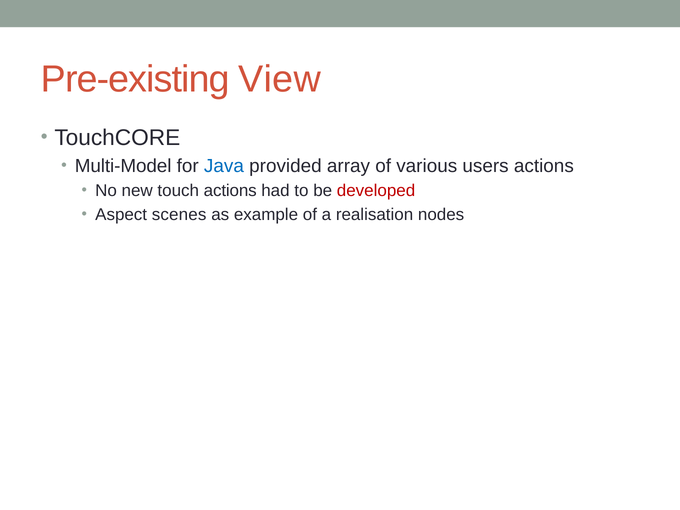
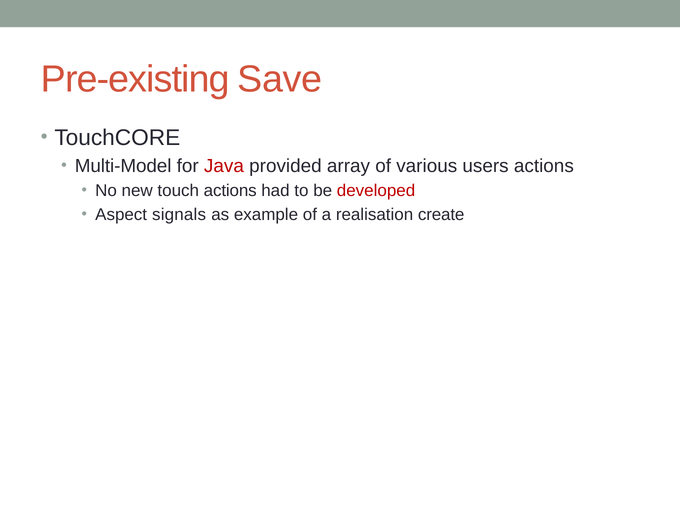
View: View -> Save (280, 79)
Java colour: blue -> red (224, 166)
scenes: scenes -> signals (179, 215)
nodes: nodes -> create (441, 215)
